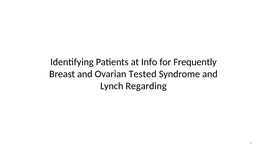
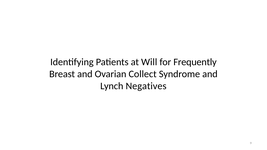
Info: Info -> Will (149, 62)
Tested: Tested -> Collect (143, 74)
Regarding: Regarding -> Negatives (146, 86)
